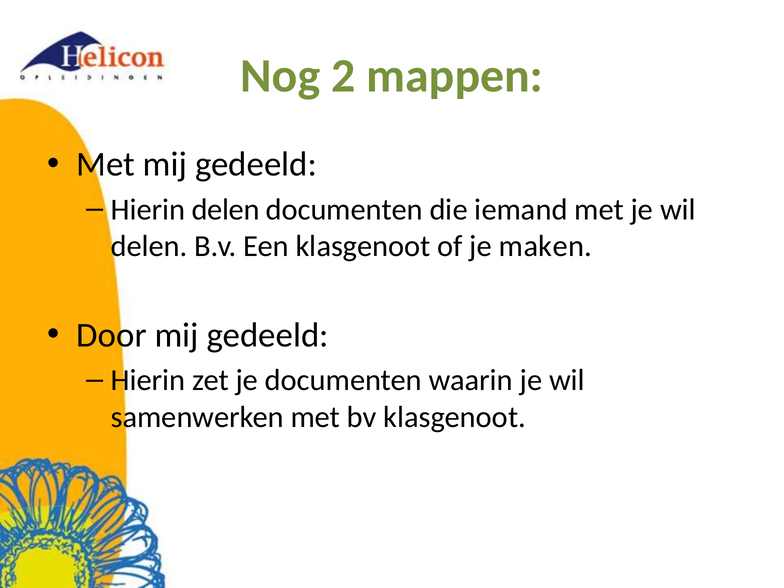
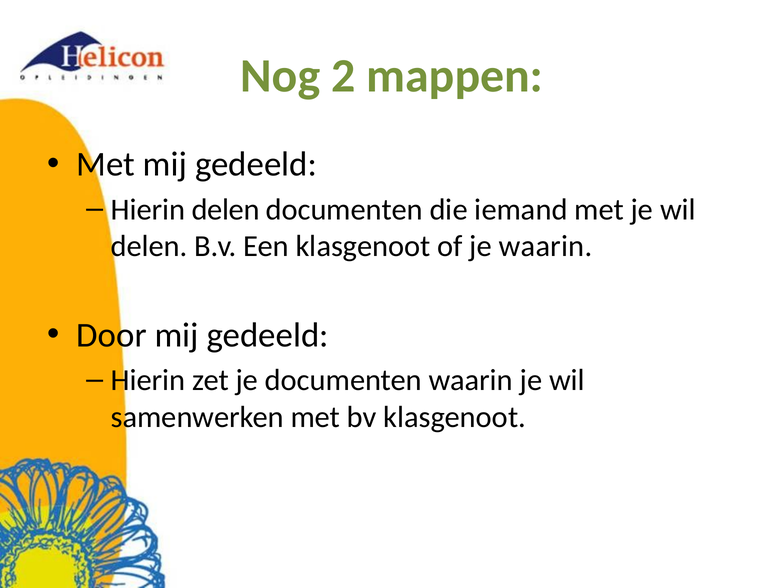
je maken: maken -> waarin (546, 246)
